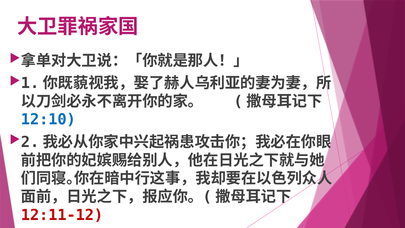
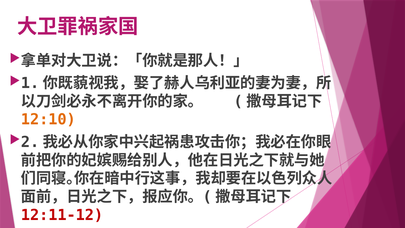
12:10 colour: blue -> orange (48, 120)
